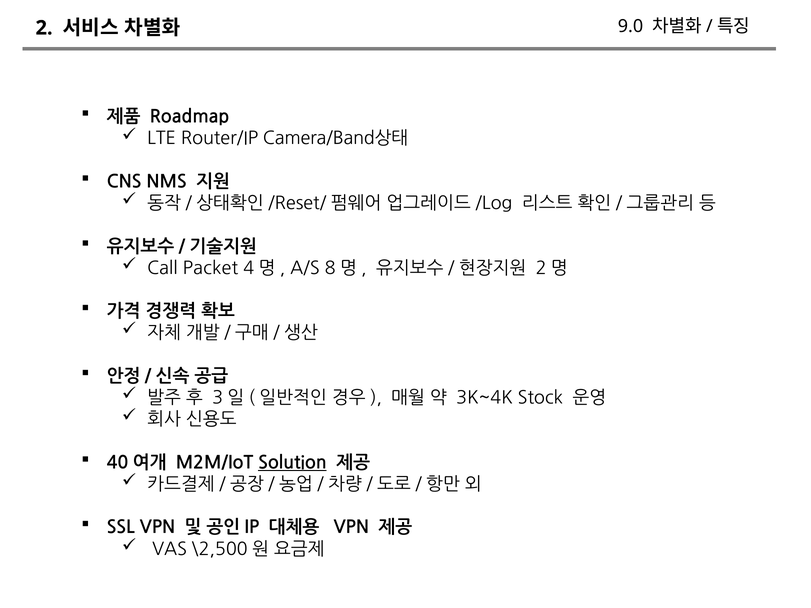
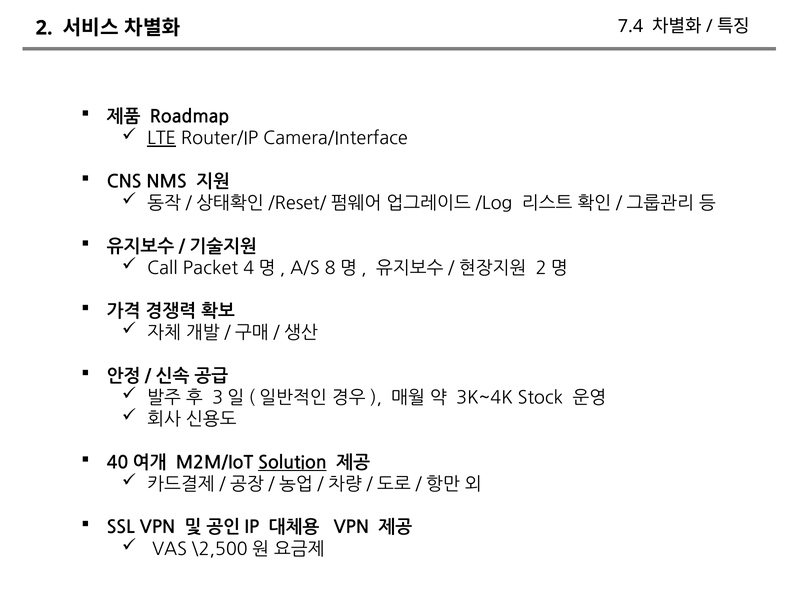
9.0: 9.0 -> 7.4 (631, 26)
LTE underline: none -> present (162, 139)
Camera/Band상태: Camera/Band상태 -> Camera/Interface (335, 139)
